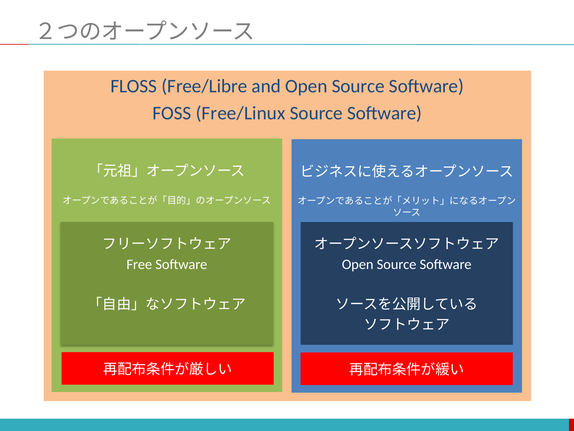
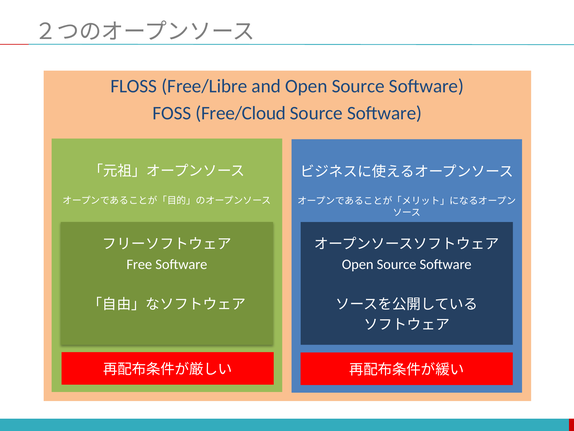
Free/Linux: Free/Linux -> Free/Cloud (241, 113)
